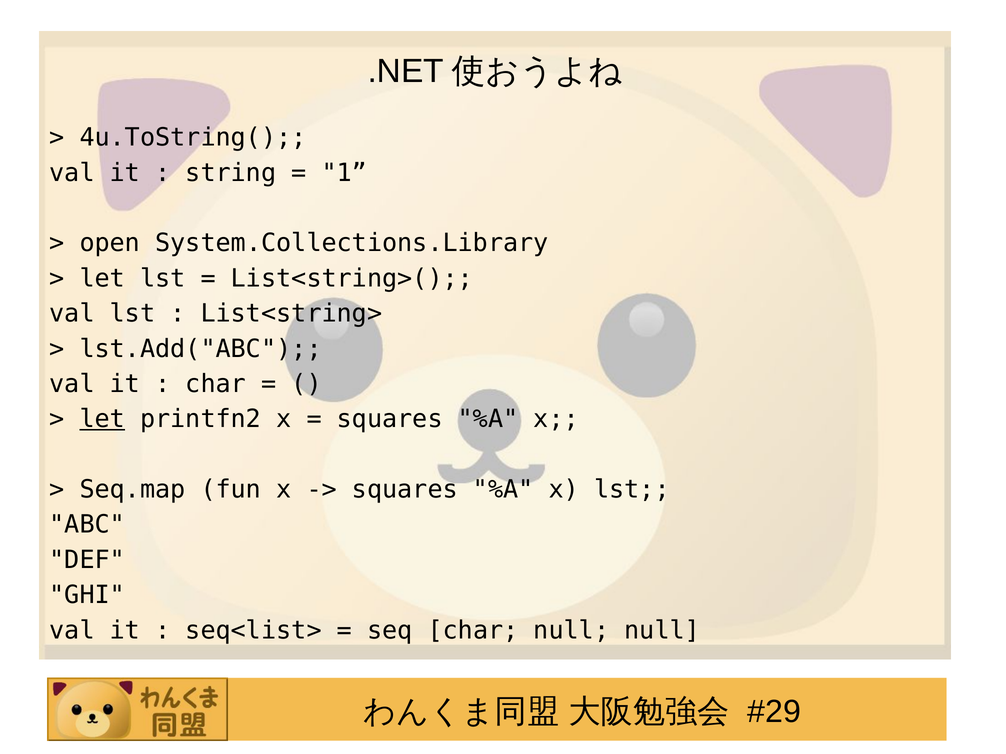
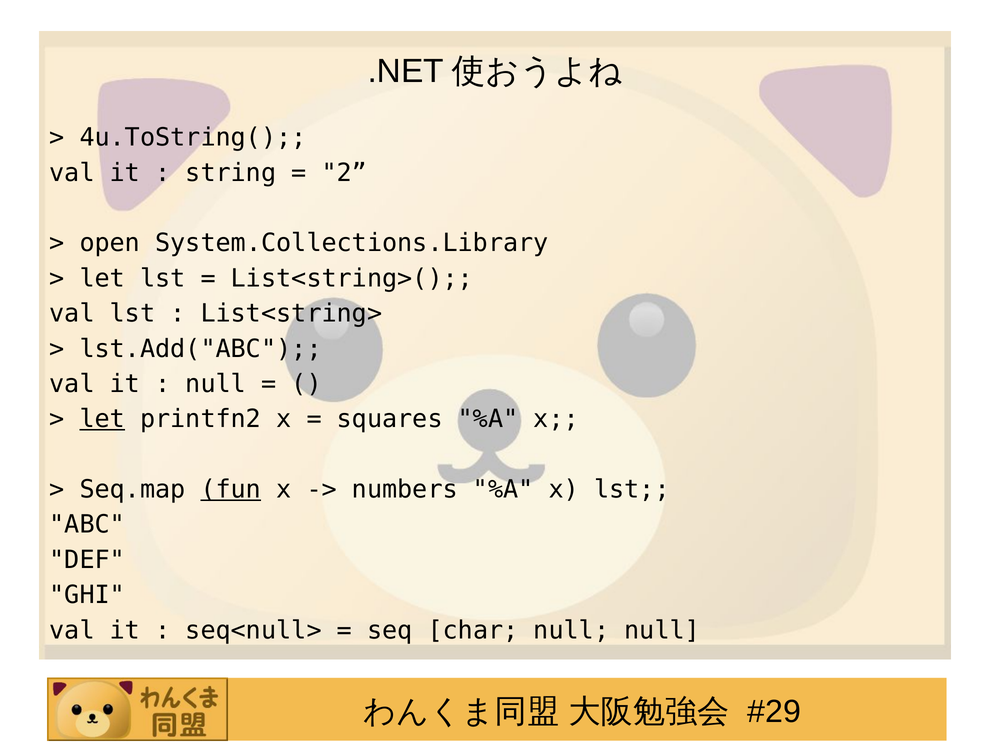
1: 1 -> 2 (344, 173)
char: char -> null (216, 384)
fun underline: none -> present (231, 490)
squares: squares -> numbers (405, 490)
seq<list>: seq<list> -> seq<null> (254, 631)
